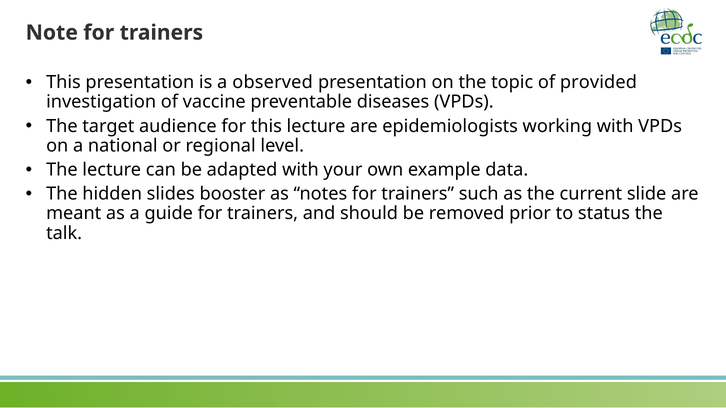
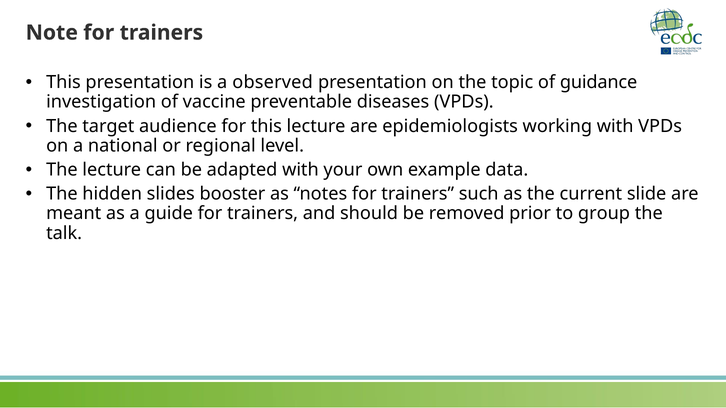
provided: provided -> guidance (599, 82)
status: status -> group (604, 214)
